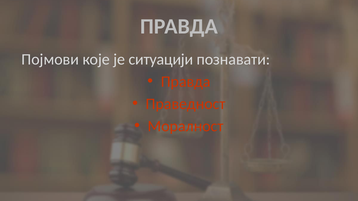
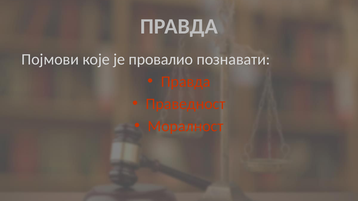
ситуацији: ситуацији -> провалио (161, 59)
